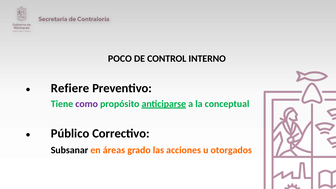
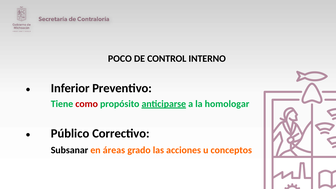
Refiere: Refiere -> Inferior (70, 88)
como colour: purple -> red (87, 104)
conceptual: conceptual -> homologar (227, 104)
otorgados: otorgados -> conceptos (231, 150)
